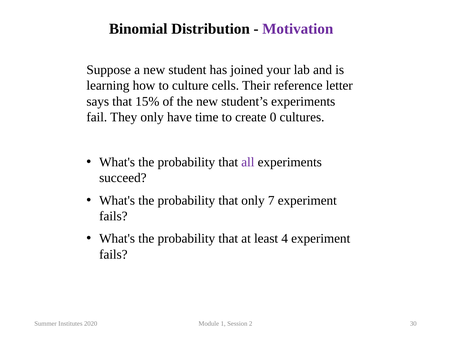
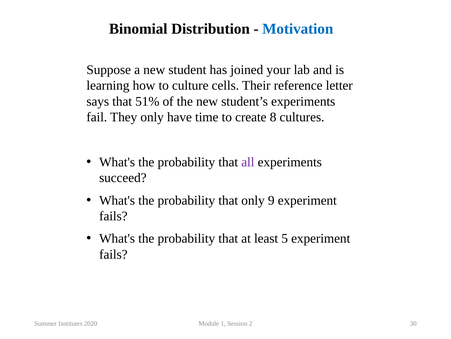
Motivation colour: purple -> blue (298, 29)
15%: 15% -> 51% (147, 101)
0: 0 -> 8 (273, 117)
7: 7 -> 9 (271, 200)
4: 4 -> 5 (285, 238)
